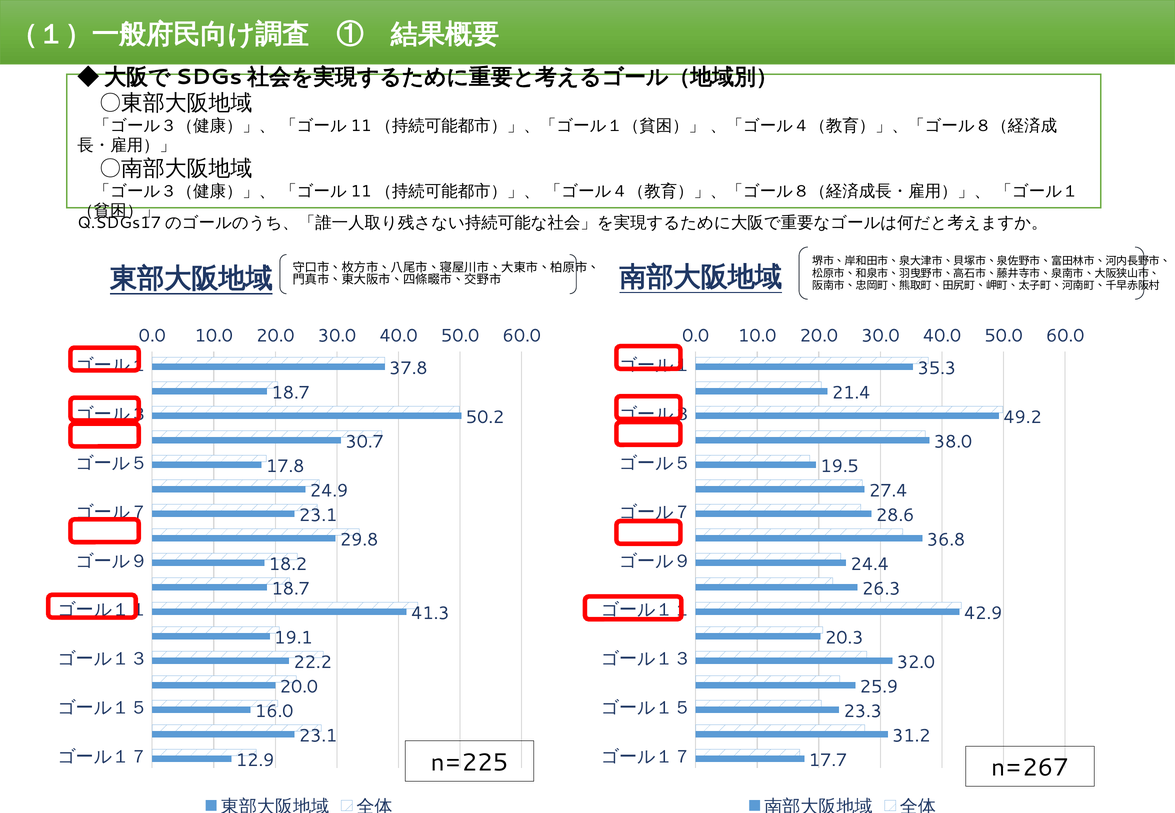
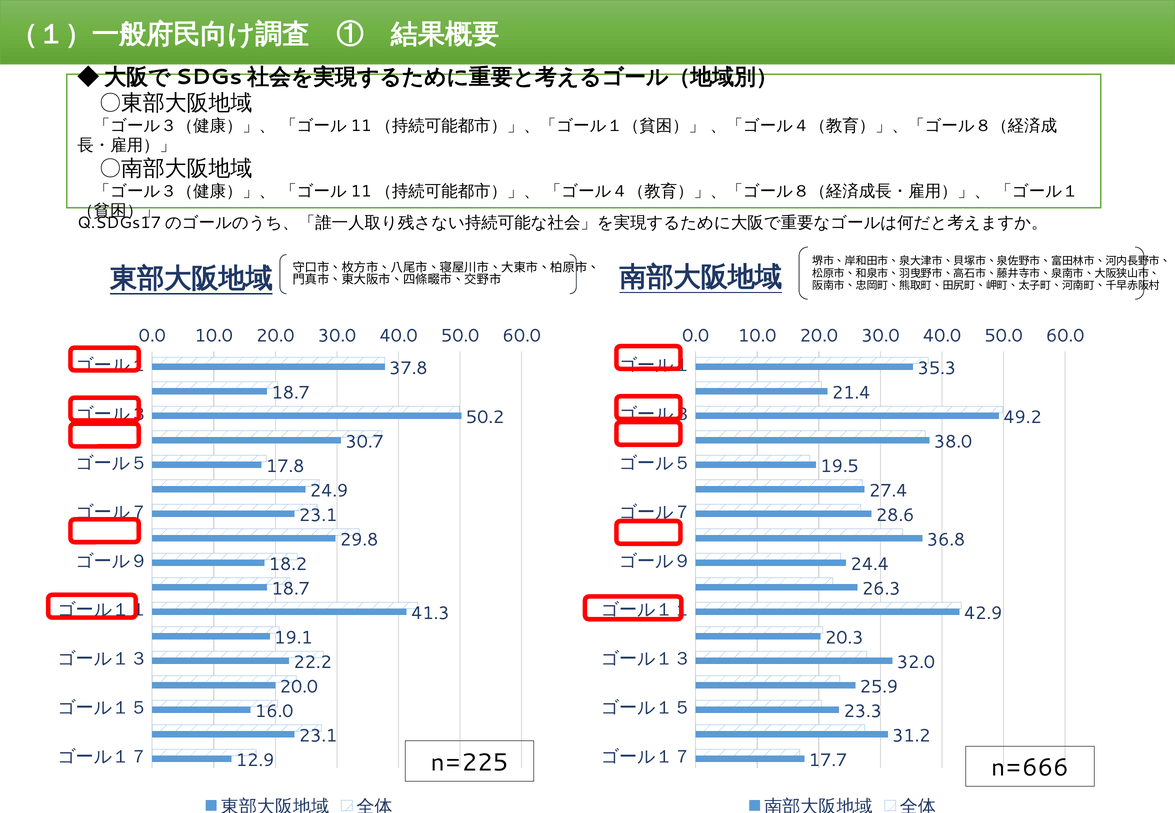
n=267: n=267 -> n=666 (1030, 768)
